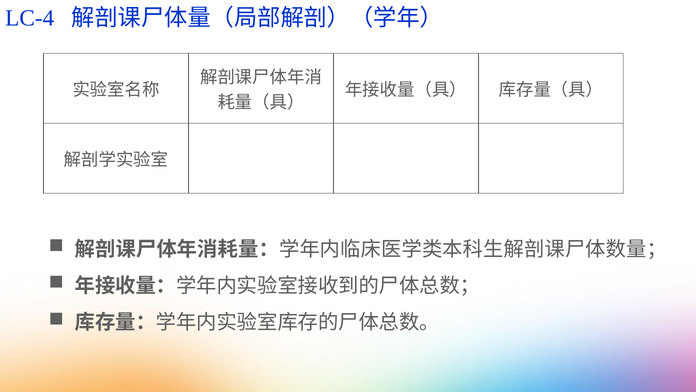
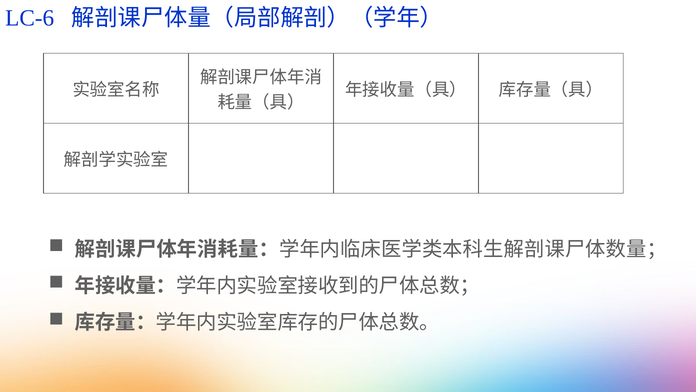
LC-4: LC-4 -> LC-6 (30, 18)
